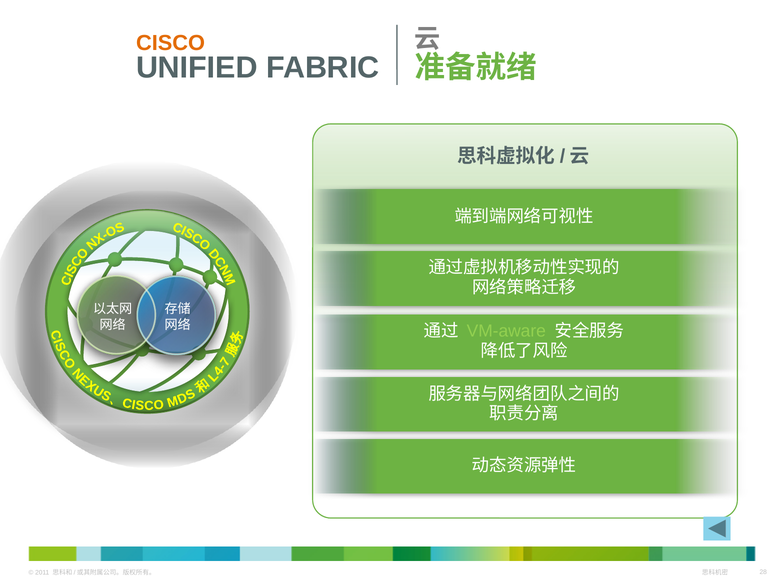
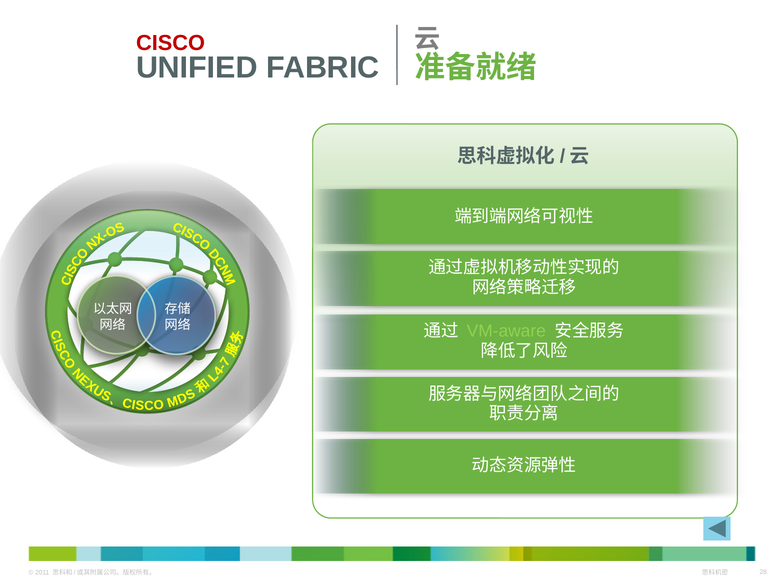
CISCO colour: orange -> red (171, 43)
